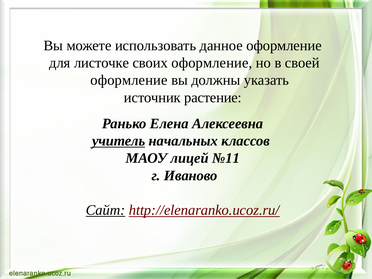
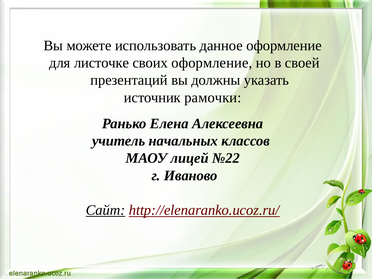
оформление: оформление -> презентаций (129, 80)
растение: растение -> рамочки (213, 98)
учитель underline: present -> none (119, 141)
№11: №11 -> №22 (226, 158)
